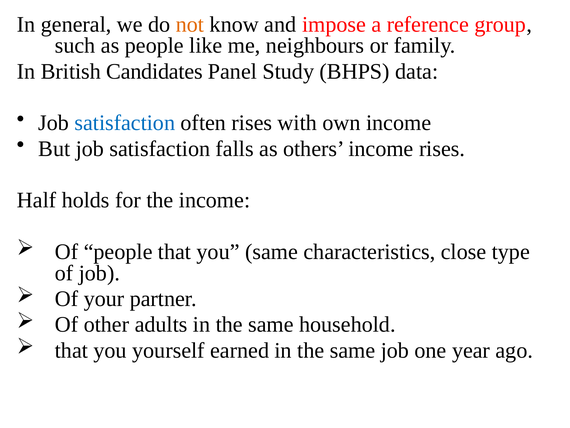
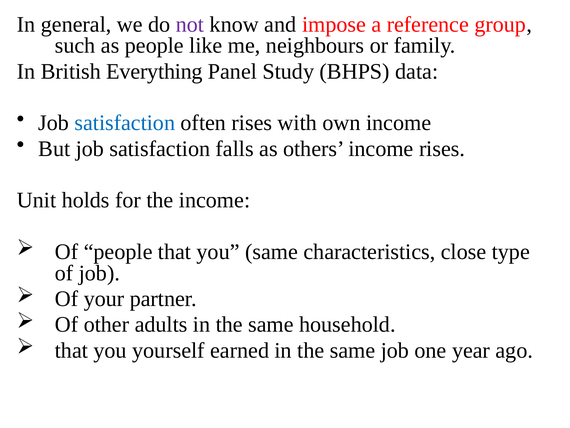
not colour: orange -> purple (190, 24)
Candidates: Candidates -> Everything (155, 71)
Half: Half -> Unit (37, 200)
